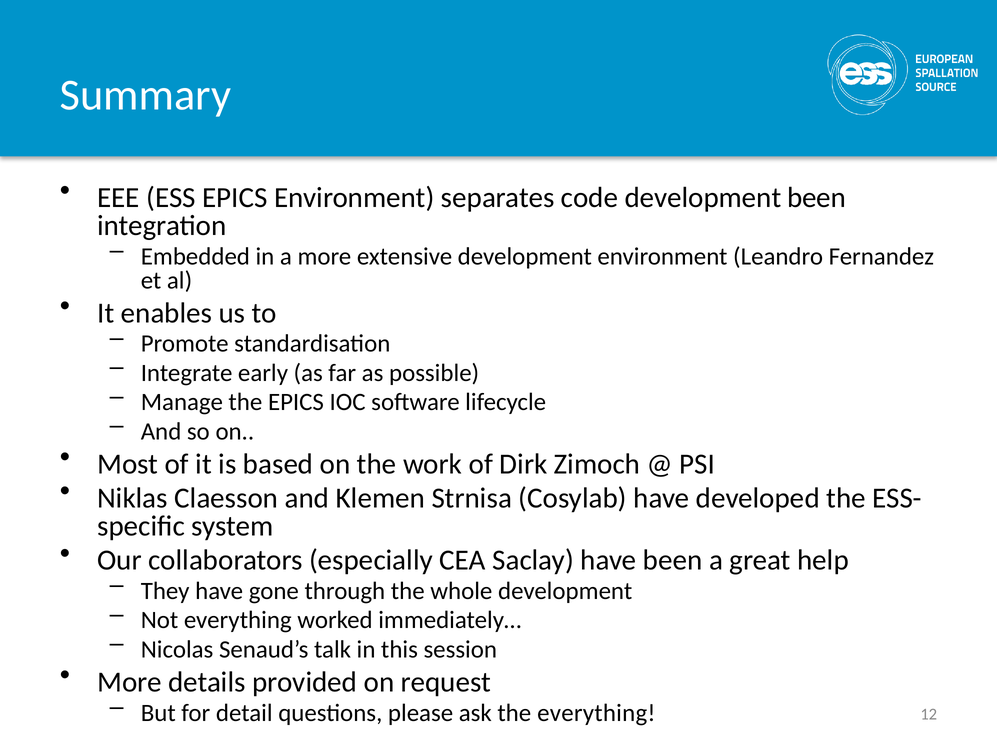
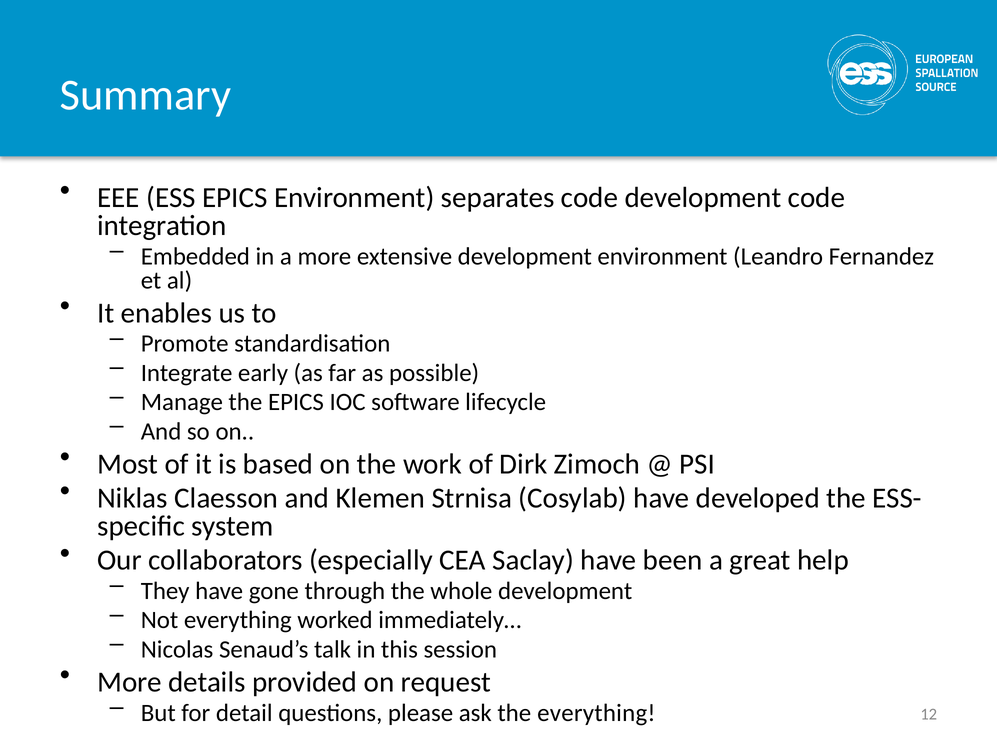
development been: been -> code (816, 198)
